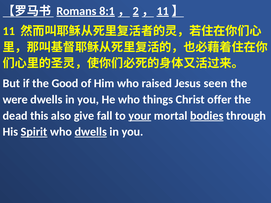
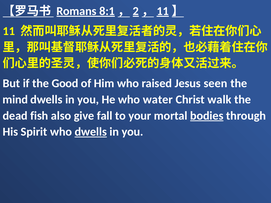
were: were -> mind (15, 100)
things: things -> water (158, 100)
offer: offer -> walk (219, 100)
this: this -> fish (39, 116)
your underline: present -> none (140, 116)
Spirit underline: present -> none (34, 132)
